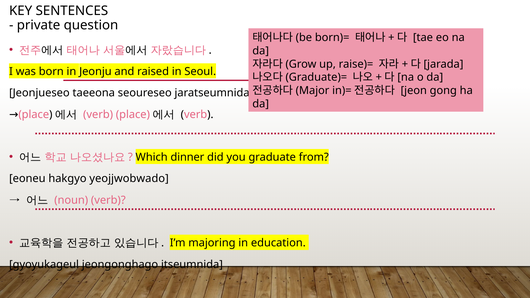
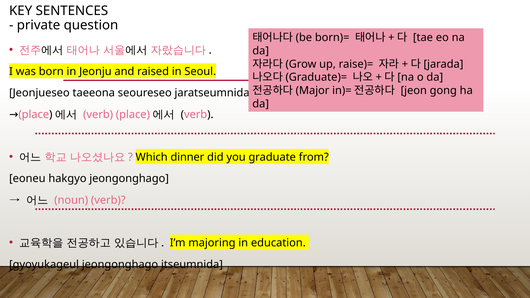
hakgyo yeojjwobwado: yeojjwobwado -> jeongonghago (129, 179)
